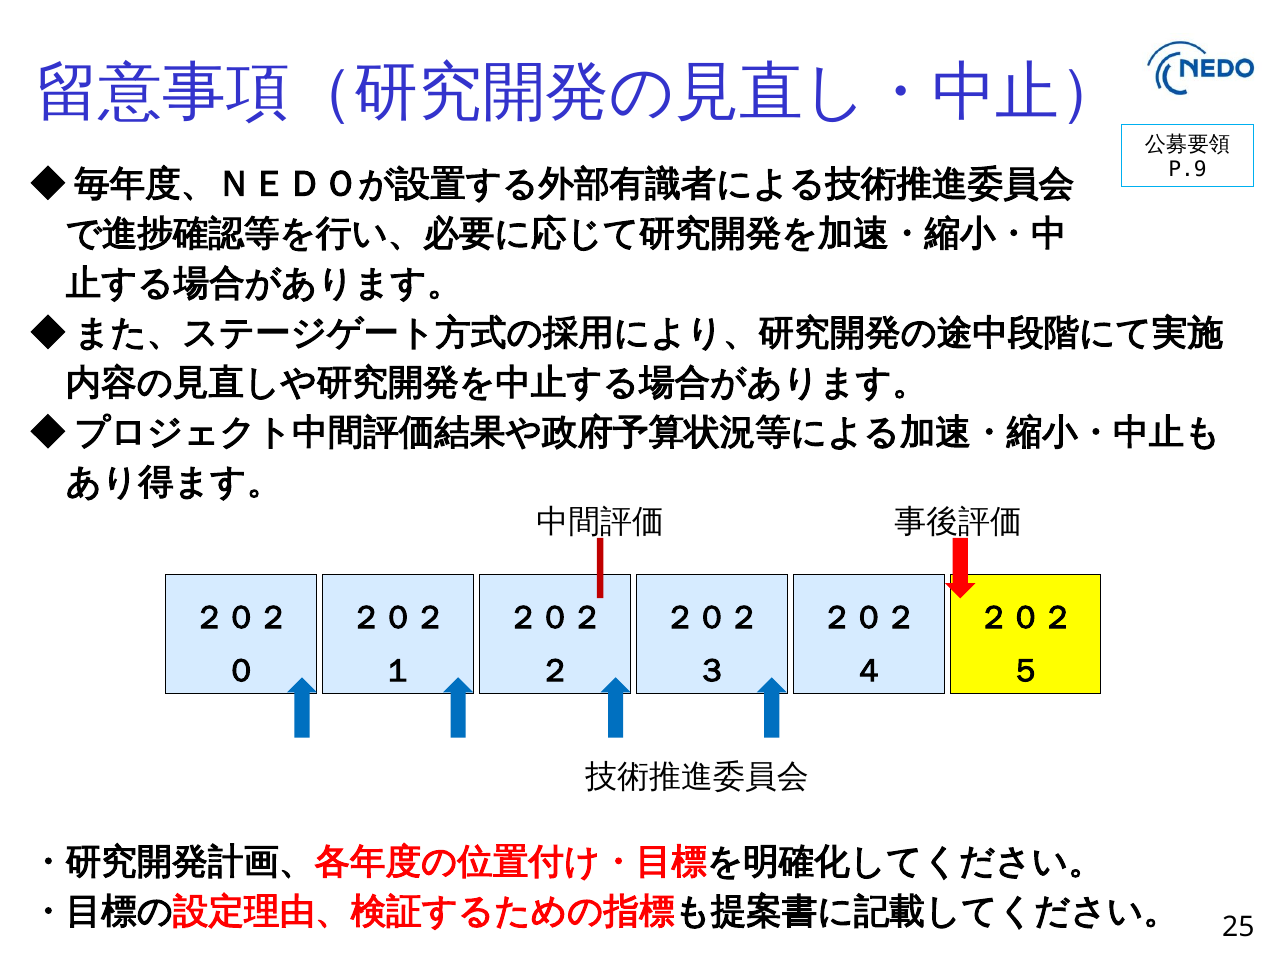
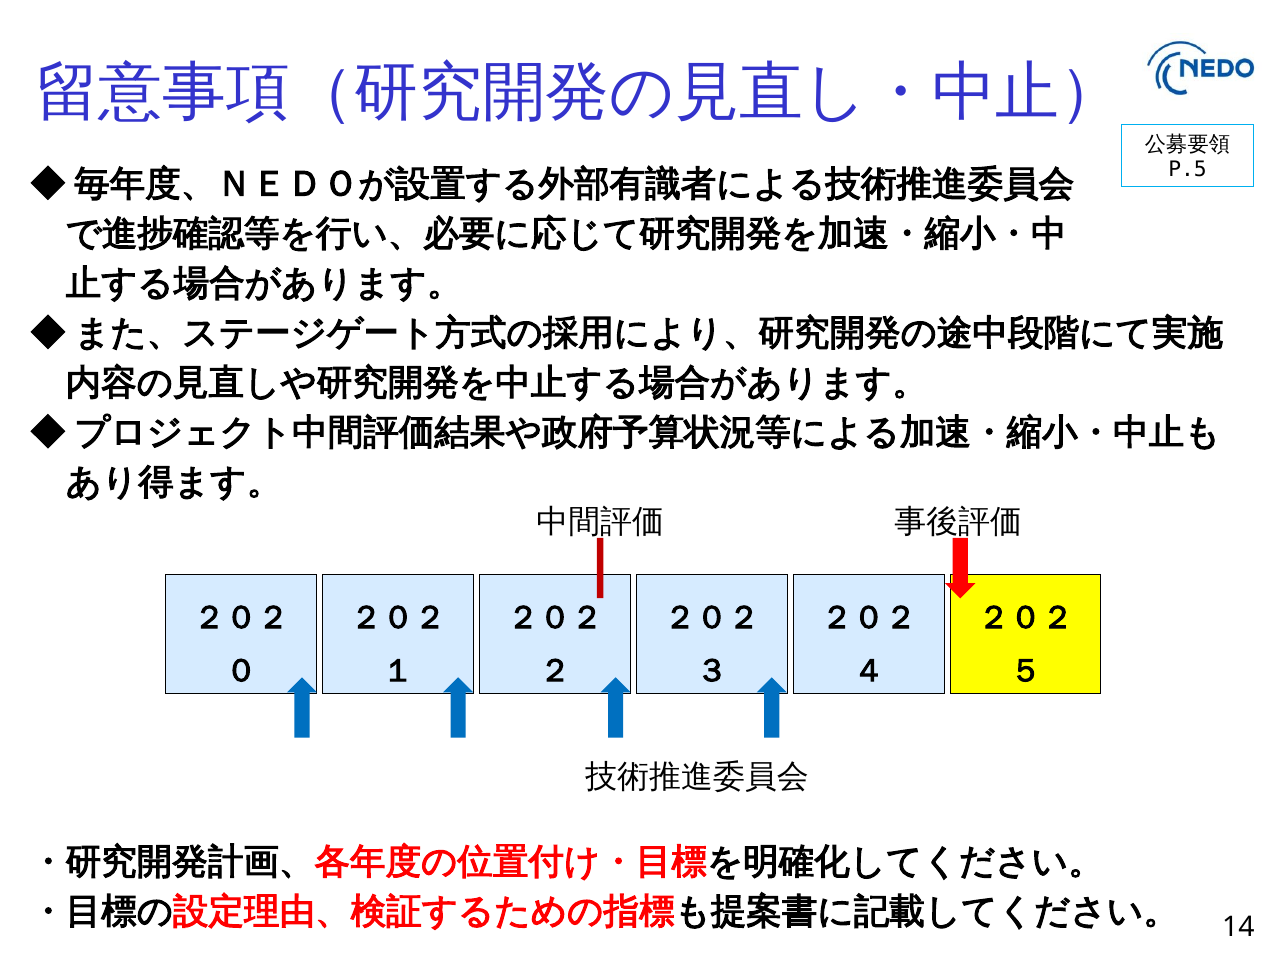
P.9: P.9 -> P.5 (1187, 169)
25: 25 -> 14 (1238, 927)
